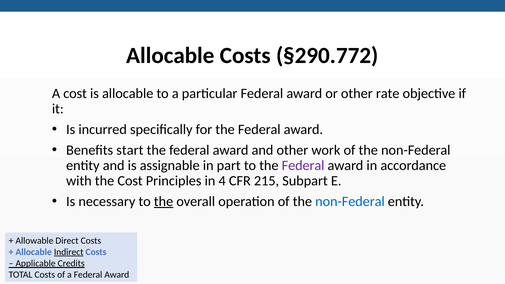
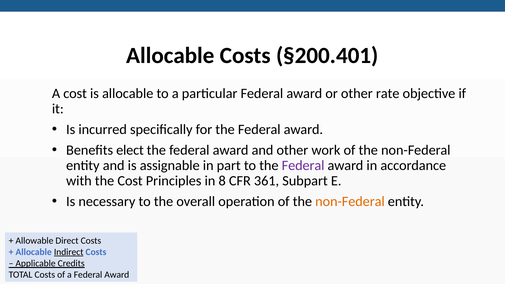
§290.772: §290.772 -> §200.401 (327, 56)
start: start -> elect (130, 150)
4: 4 -> 8 (222, 181)
215: 215 -> 361 (267, 181)
the underline: present -> none (164, 201)
non-Federal colour: blue -> orange (350, 201)
